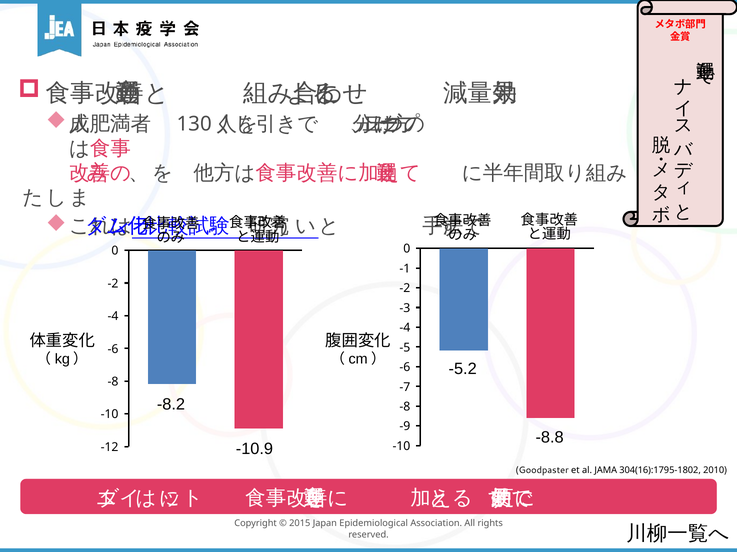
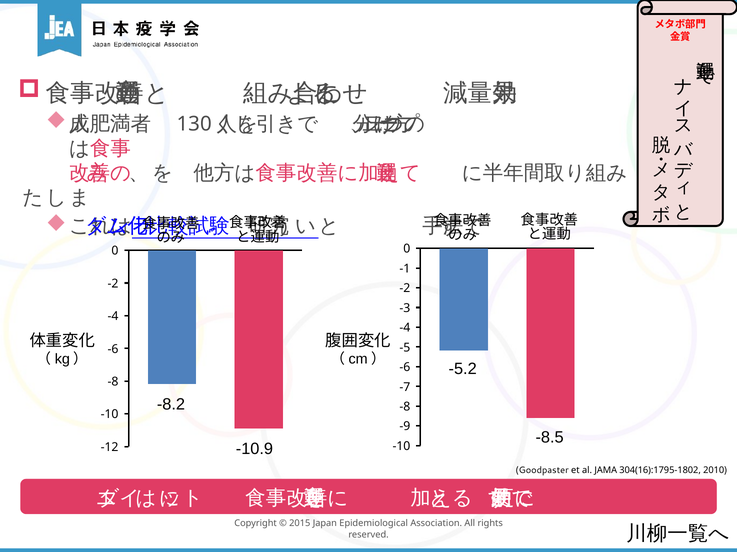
-8.8: -8.8 -> -8.5 (550, 438)
